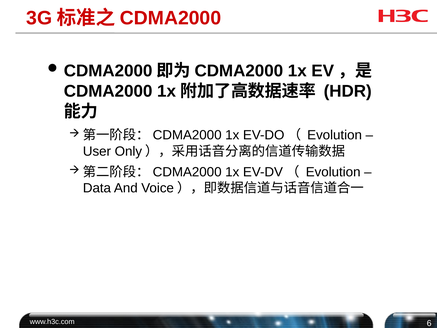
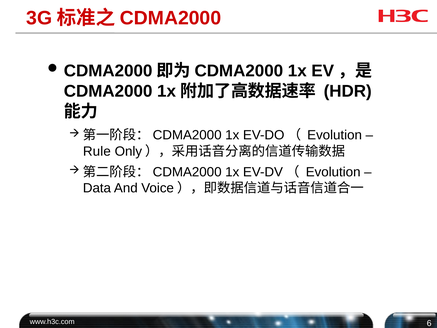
User: User -> Rule (97, 151)
